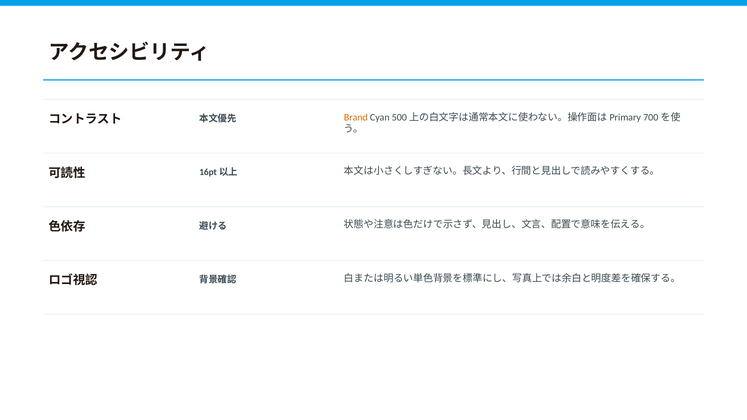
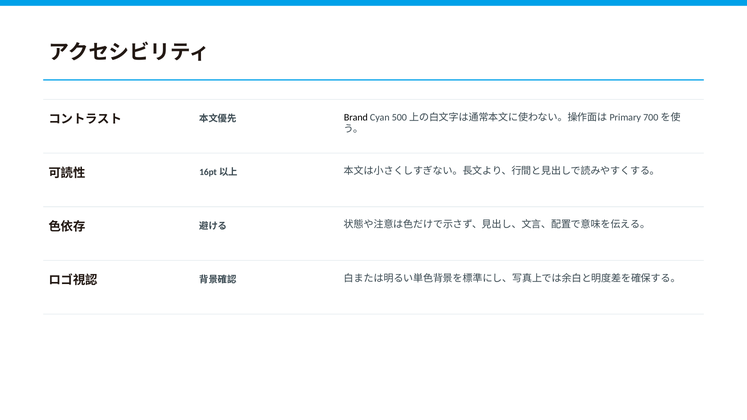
Brand colour: orange -> black (356, 117)
